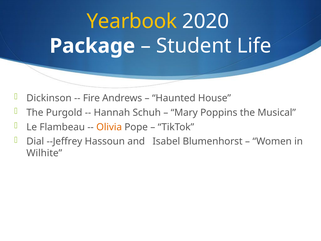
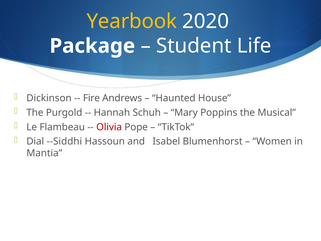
Olivia colour: orange -> red (109, 127)
--Jeffrey: --Jeffrey -> --Siddhi (64, 141)
Wilhite: Wilhite -> Mantia (44, 153)
